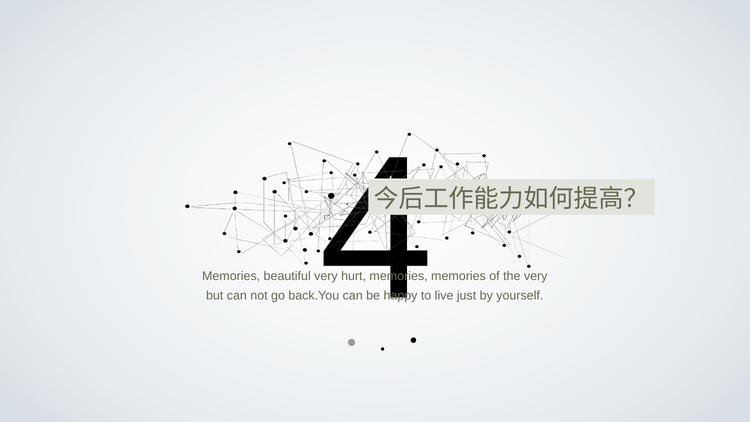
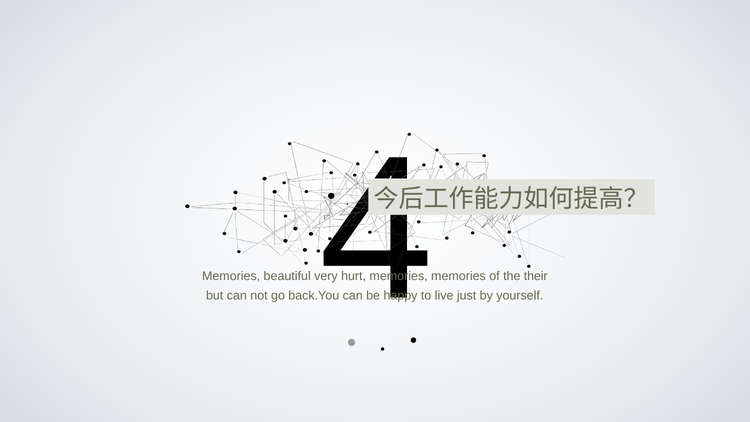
the very: very -> their (536, 276)
